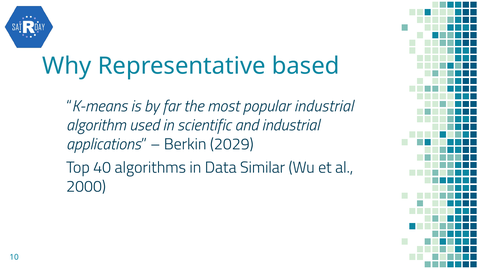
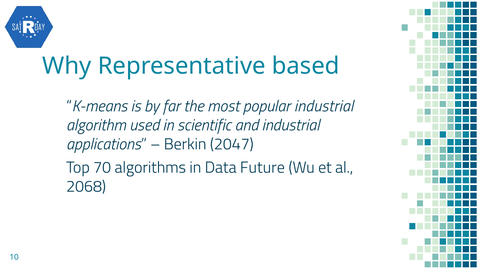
2029: 2029 -> 2047 (232, 144)
40: 40 -> 70 (102, 167)
Similar: Similar -> Future (262, 167)
2000: 2000 -> 2068 (86, 187)
